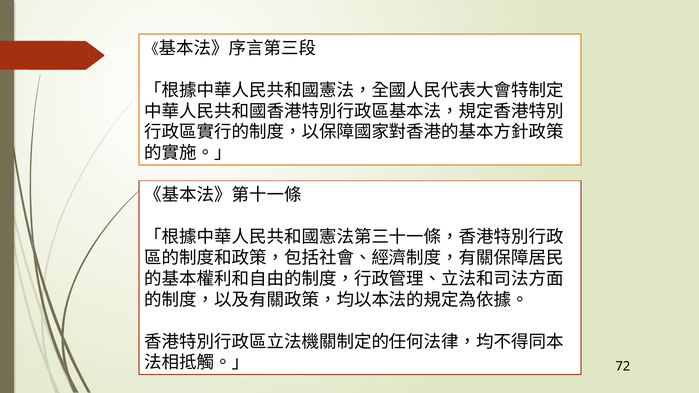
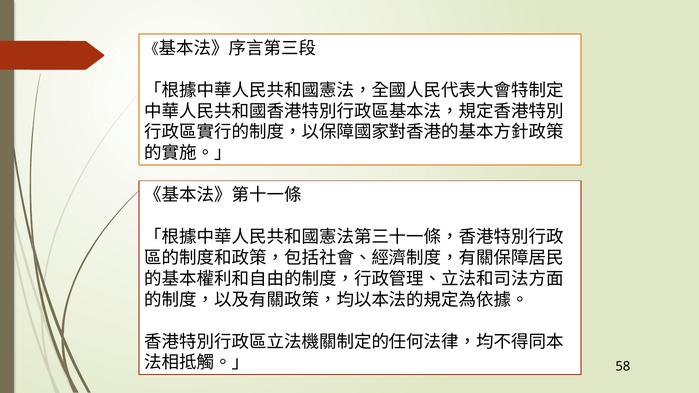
72: 72 -> 58 (623, 366)
